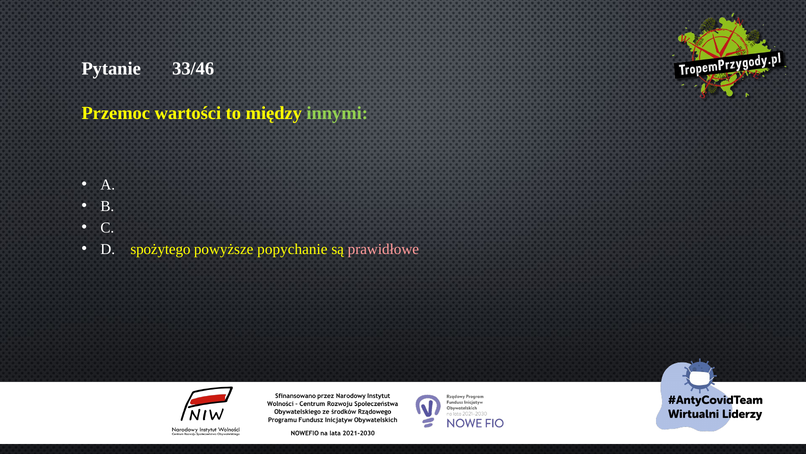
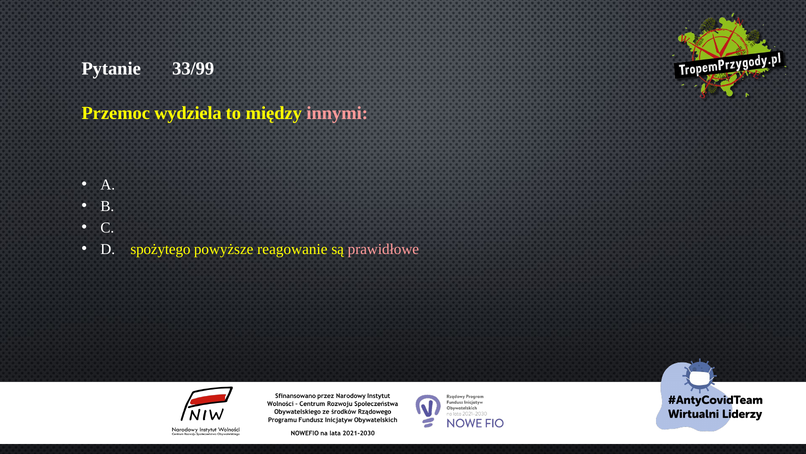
33/46: 33/46 -> 33/99 (193, 69)
wartości: wartości -> wydziela (188, 113)
innymi colour: light green -> pink (337, 113)
popychanie: popychanie -> reagowanie (292, 249)
